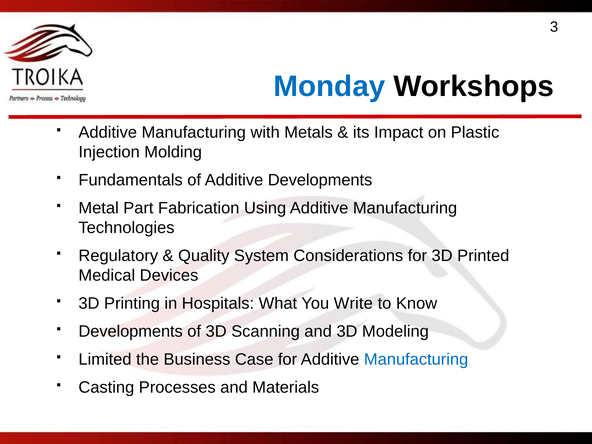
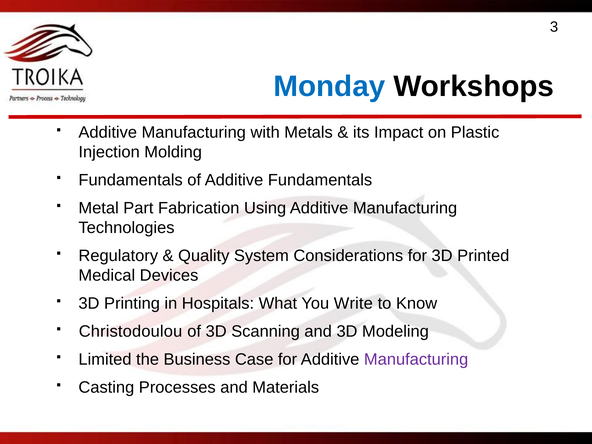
Additive Developments: Developments -> Fundamentals (320, 180)
Developments: Developments -> Christodoulou (131, 331)
Manufacturing colour: blue -> purple (416, 359)
